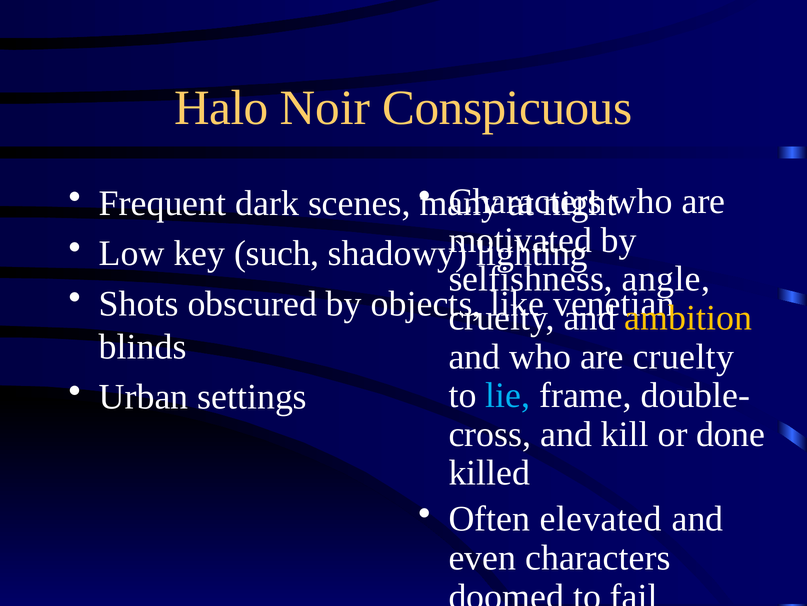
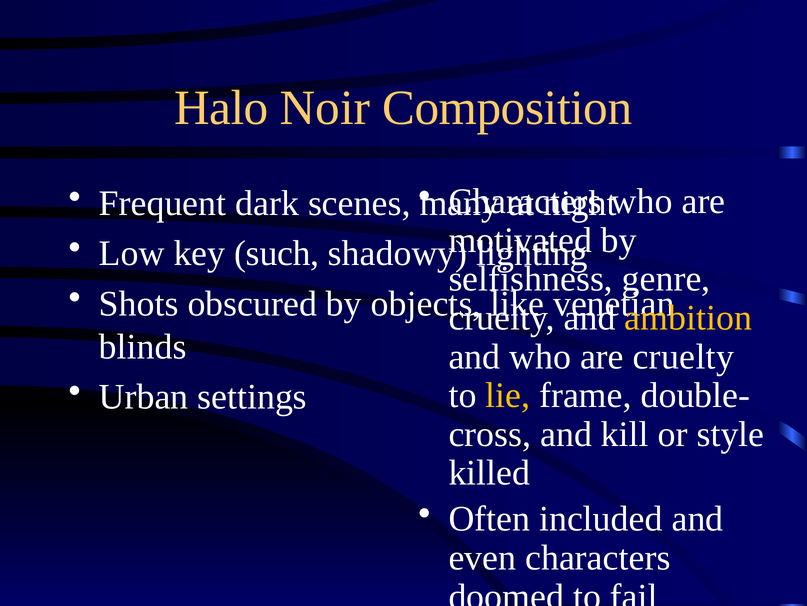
Conspicuous: Conspicuous -> Composition (507, 108)
angle: angle -> genre (666, 279)
lie colour: light blue -> yellow (508, 395)
done: done -> style (730, 434)
elevated: elevated -> included (601, 518)
